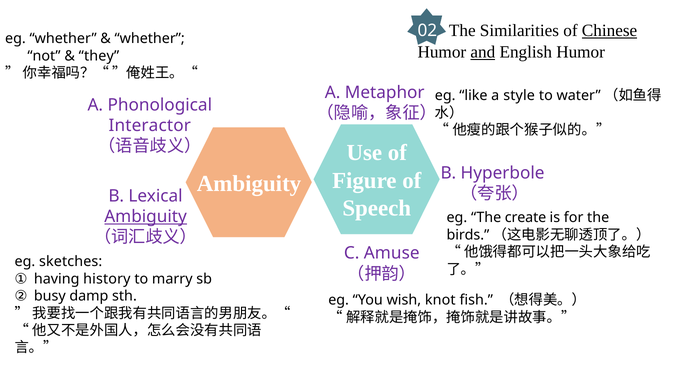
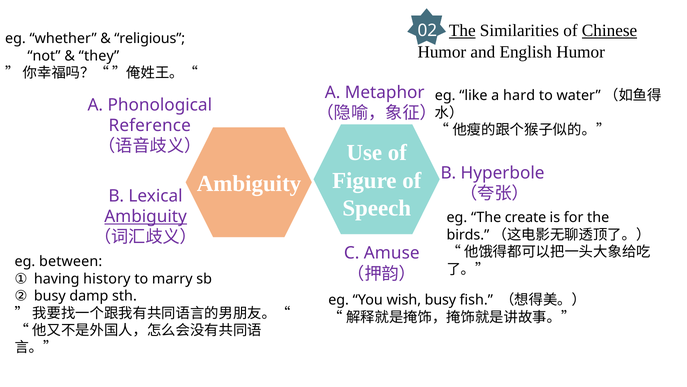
The underline: none -> present (462, 30)
whether: whether -> religious (150, 39)
and underline: present -> none (483, 52)
style: style -> hard (519, 96)
Interactor: Interactor -> Reference (150, 125)
sketches: sketches -> between (71, 261)
wish knot: knot -> busy (440, 300)
